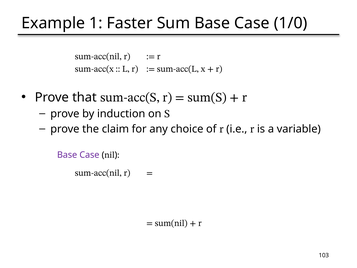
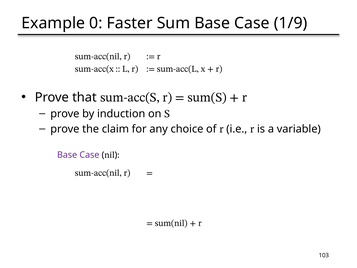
1: 1 -> 0 (96, 23)
1/0: 1/0 -> 1/9 (291, 23)
